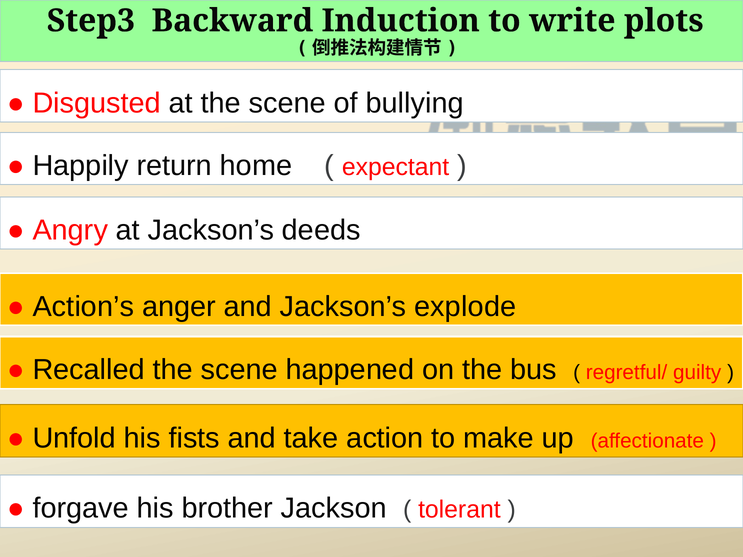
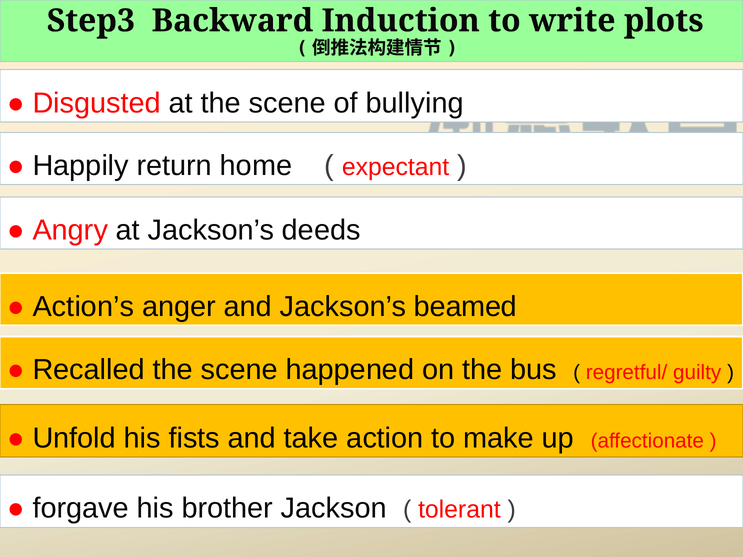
explode: explode -> beamed (465, 307)
